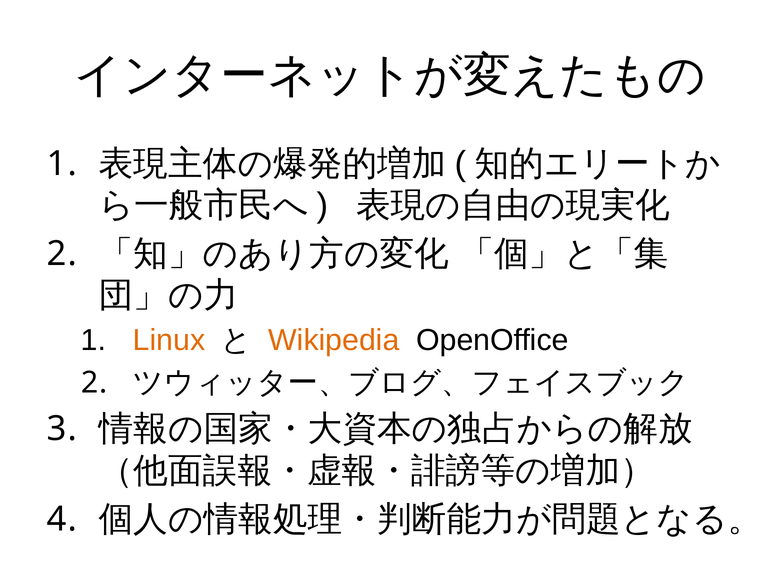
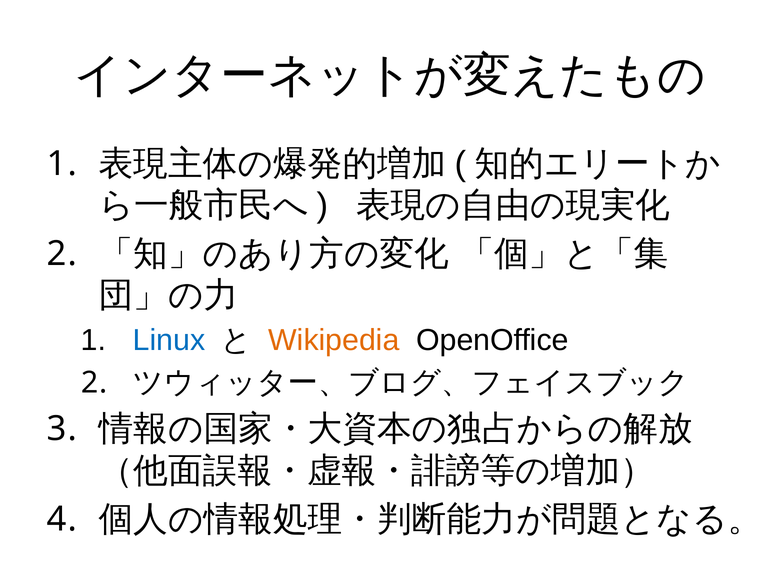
Linux colour: orange -> blue (169, 340)
